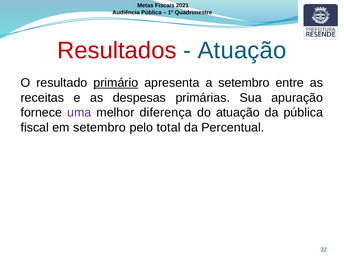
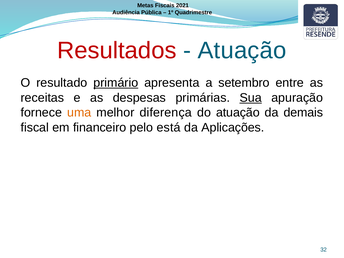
Sua underline: none -> present (251, 98)
uma colour: purple -> orange (79, 113)
da pública: pública -> demais (303, 113)
em setembro: setembro -> financeiro (100, 128)
total: total -> está (169, 128)
Percentual: Percentual -> Aplicações (233, 128)
